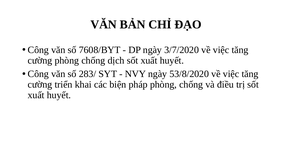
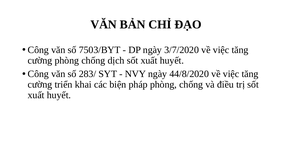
7608/BYT: 7608/BYT -> 7503/BYT (100, 50)
53/8/2020: 53/8/2020 -> 44/8/2020 (189, 74)
